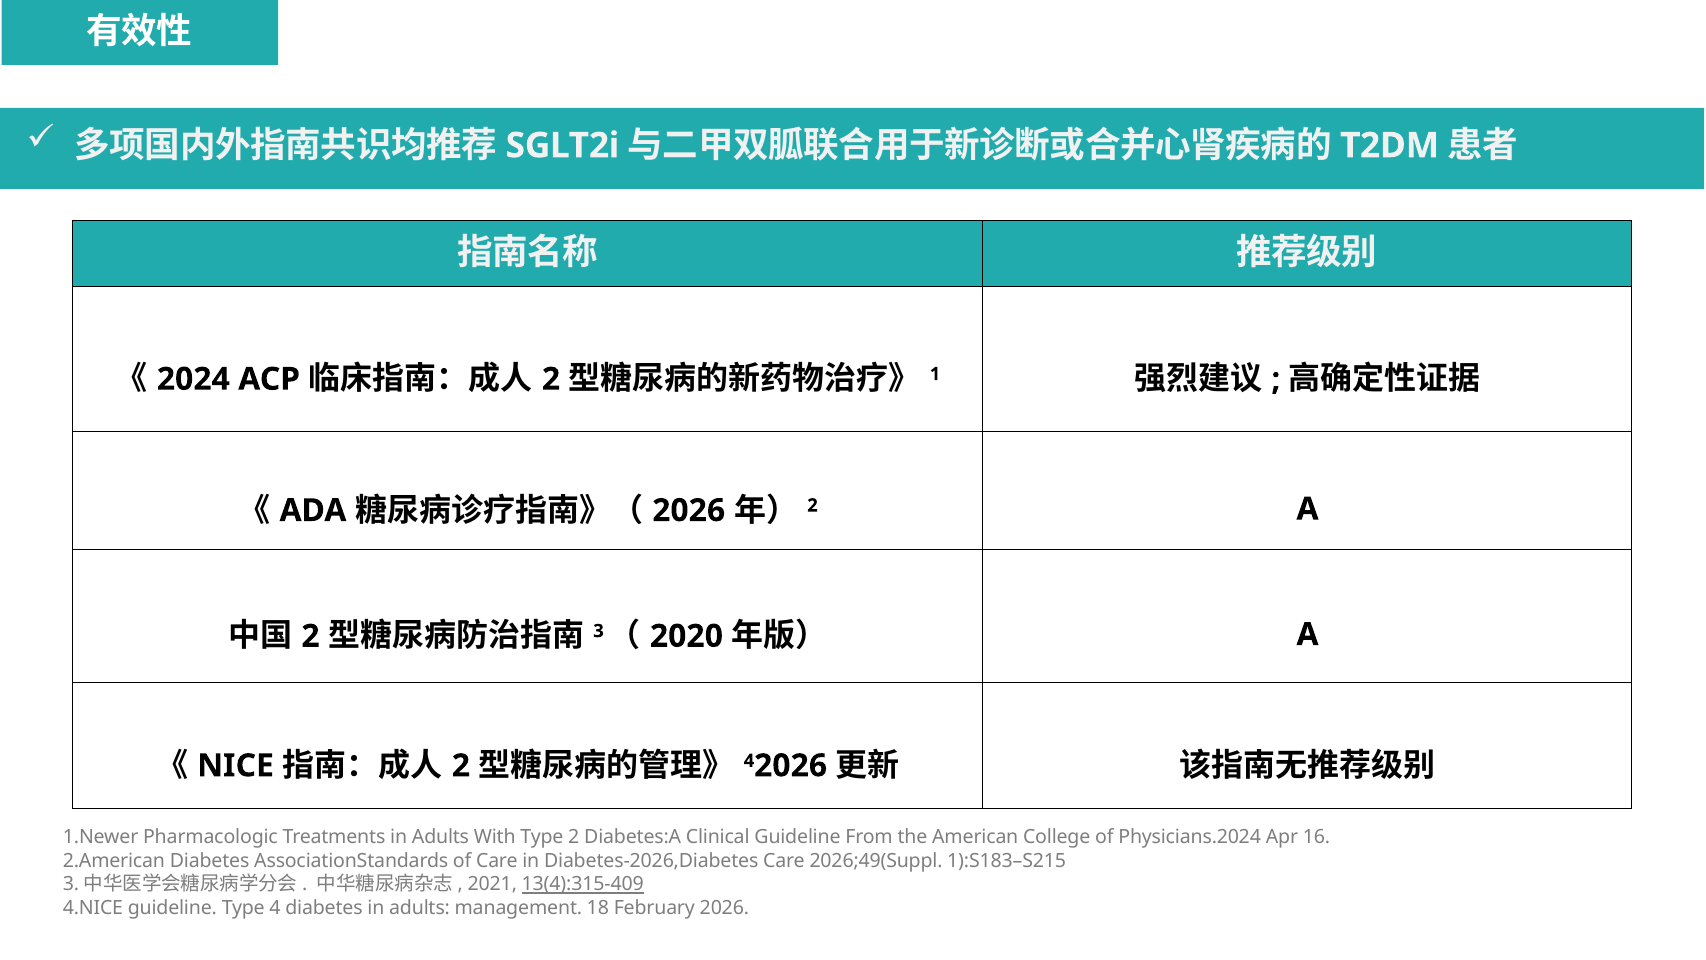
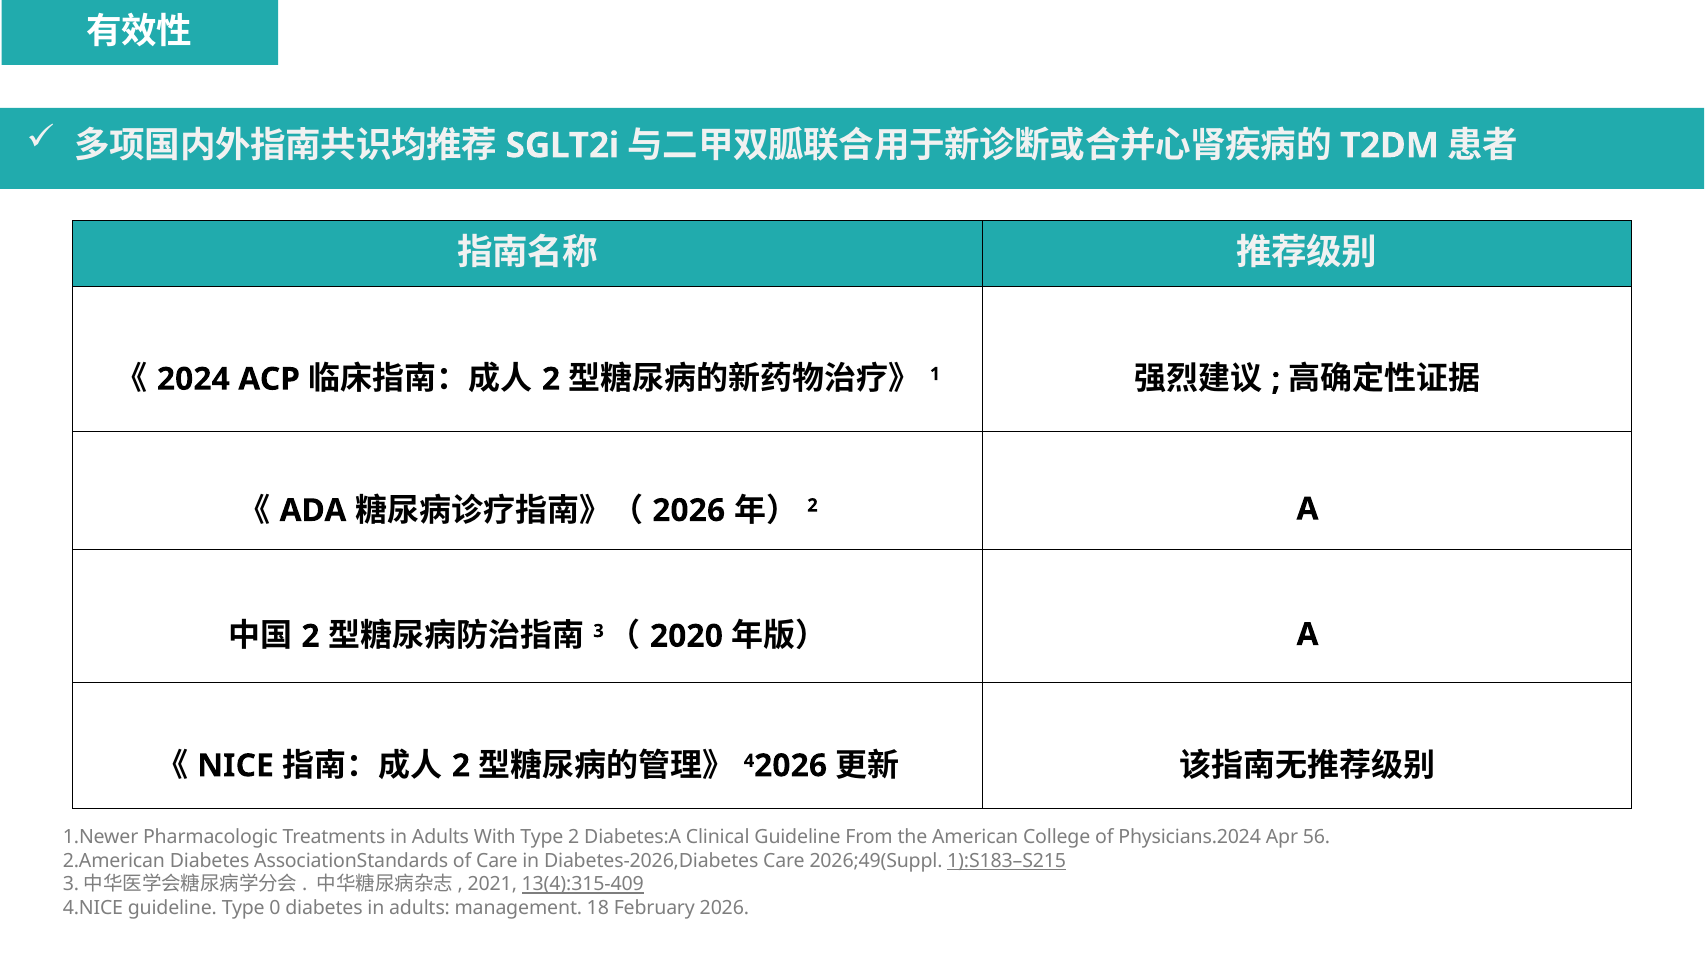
16: 16 -> 56 (1317, 837)
1):S183–S215 underline: none -> present (1007, 861)
4: 4 -> 0 (275, 908)
